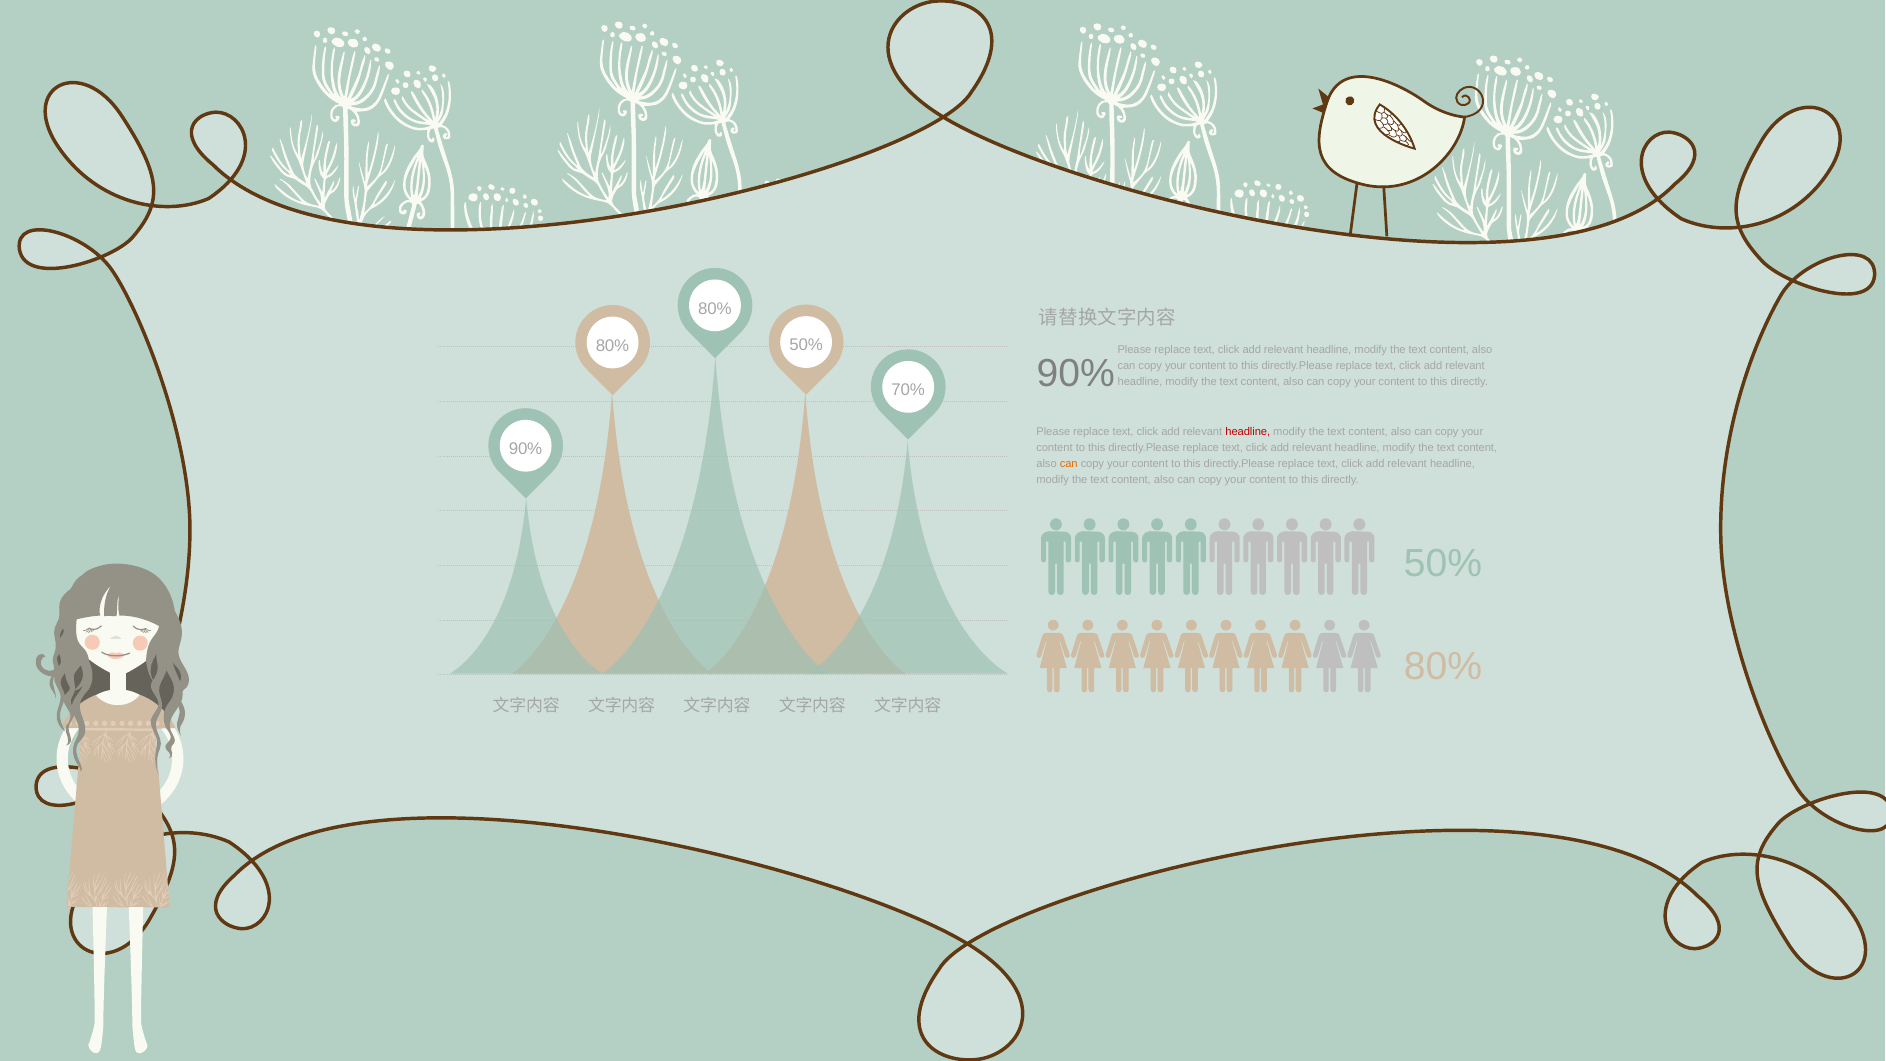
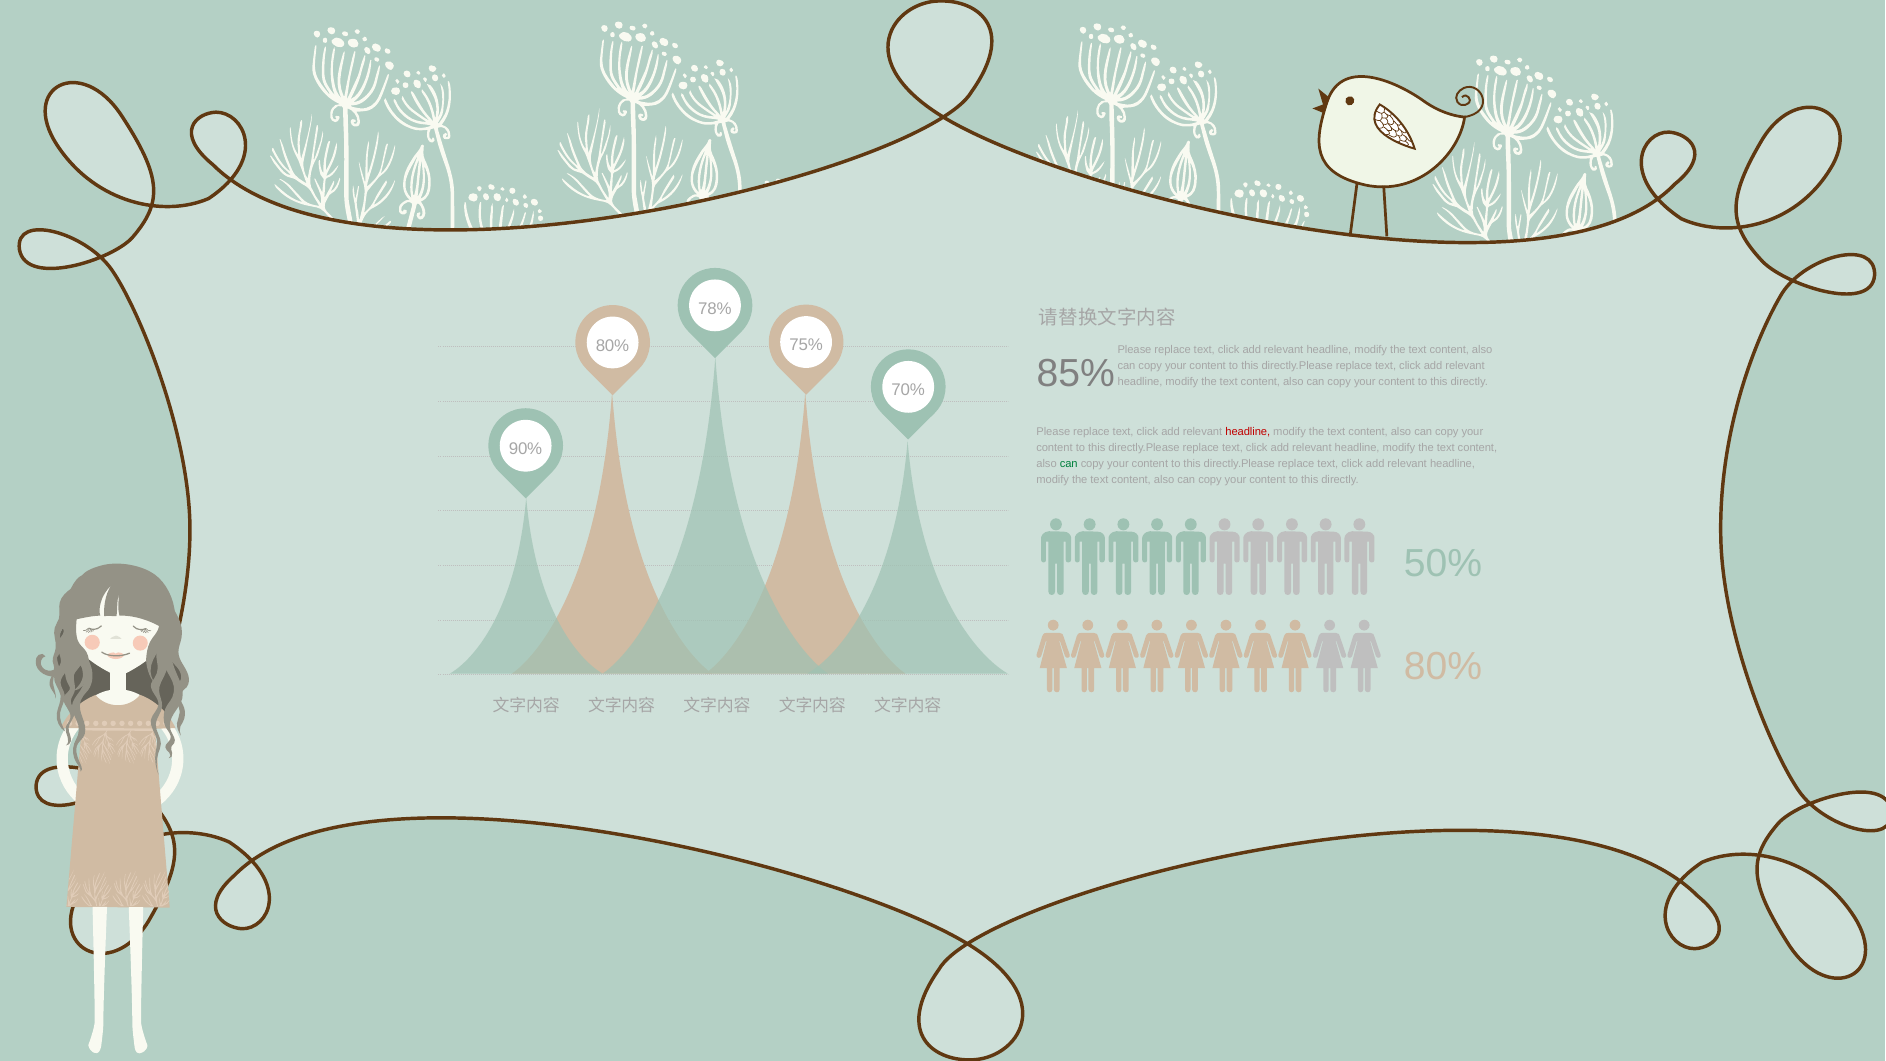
80%: 80% -> 78% (715, 308)
50%: 50% -> 75% (806, 345)
90%: 90% -> 85% (1076, 374)
can colour: orange -> green (1069, 464)
